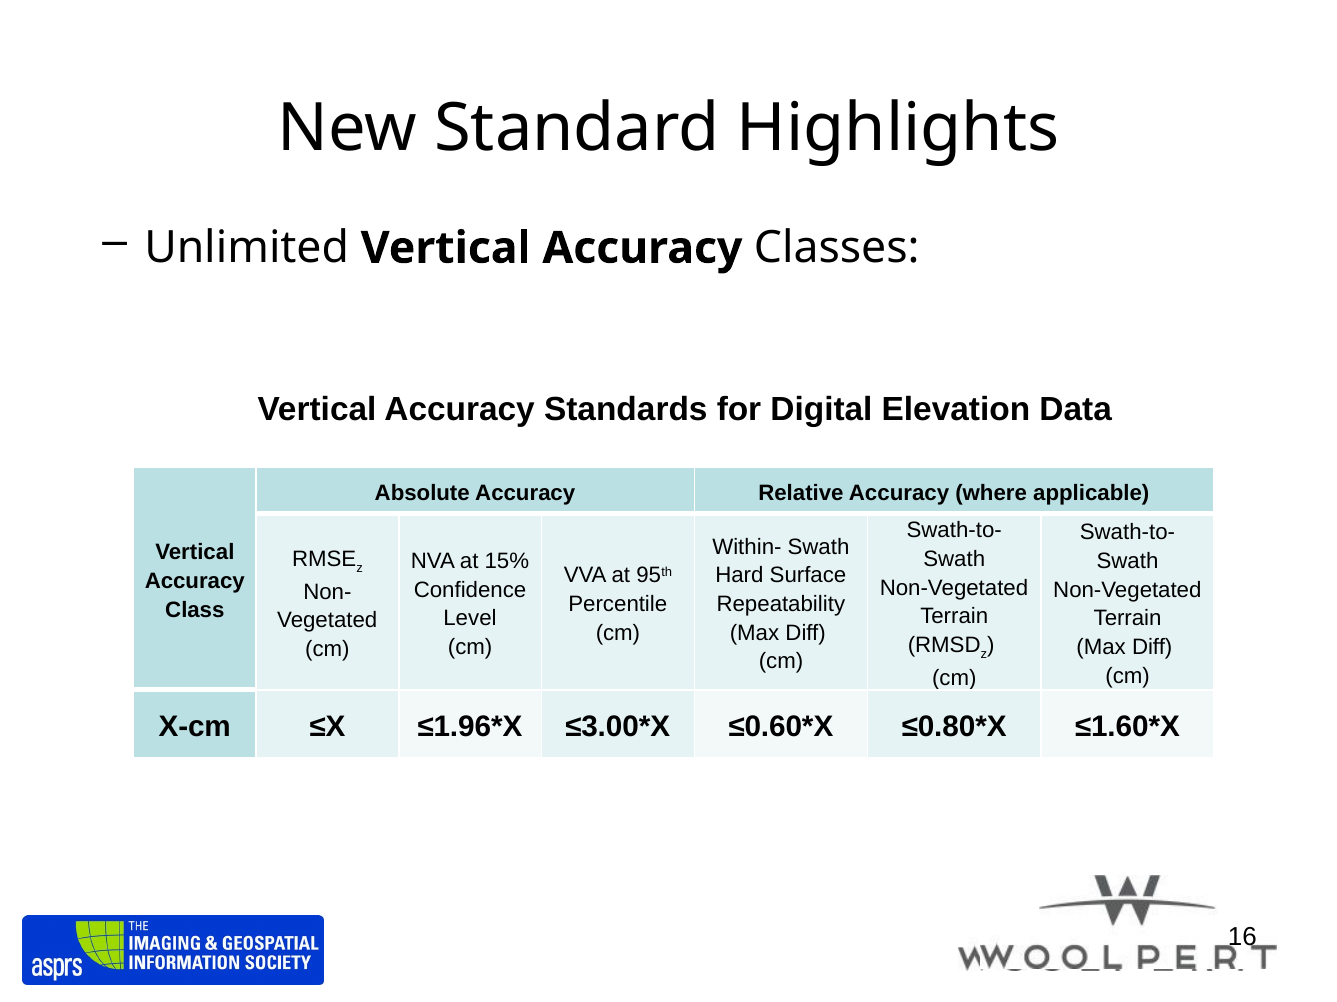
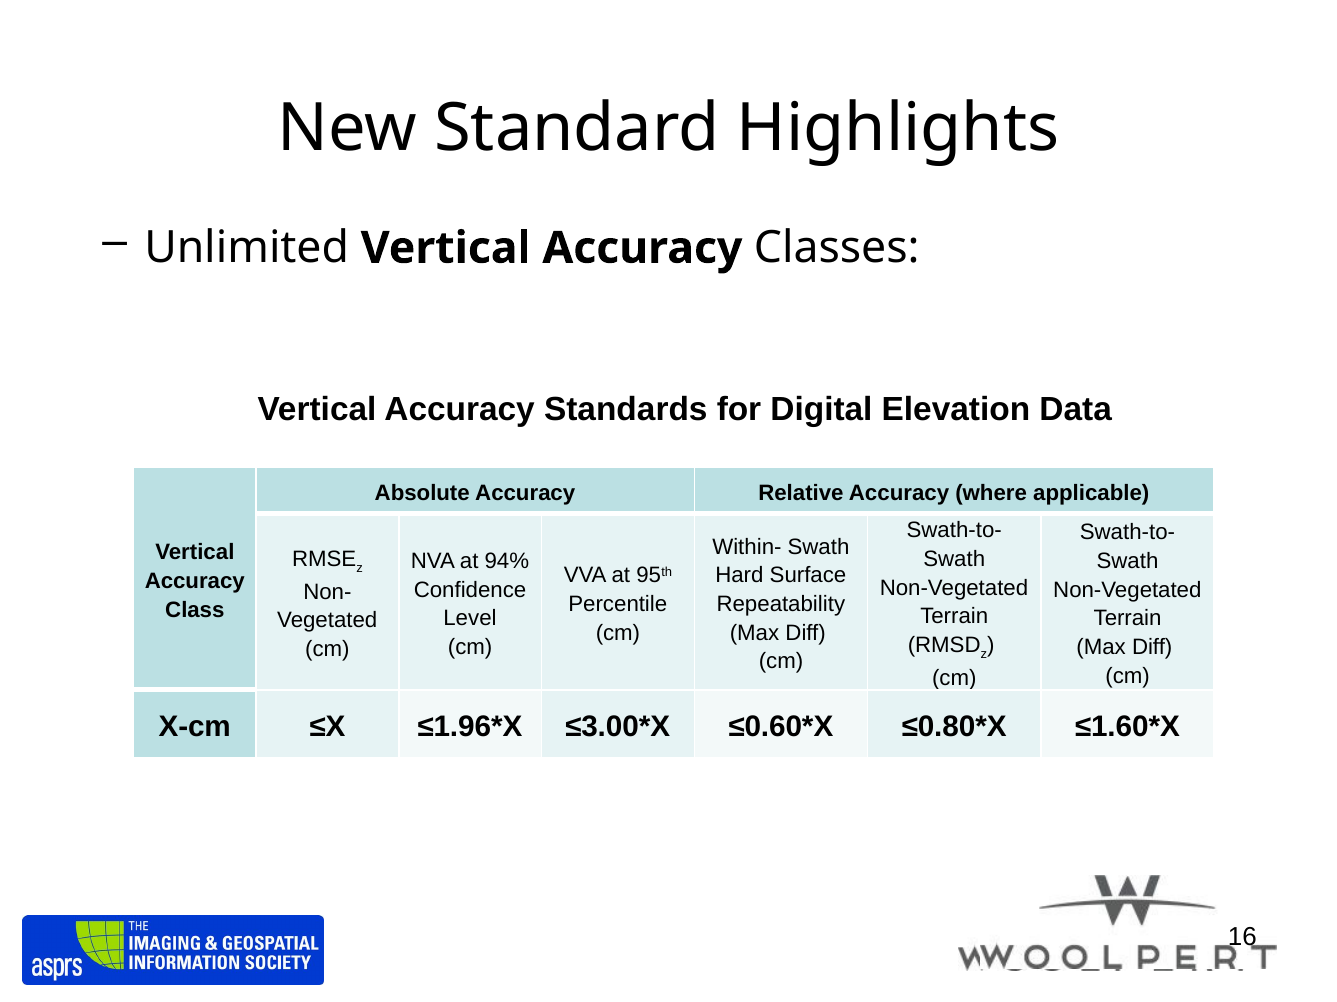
15%: 15% -> 94% (507, 562)
